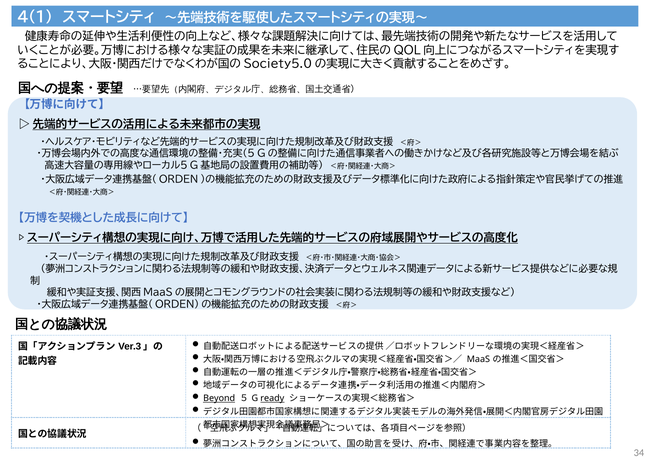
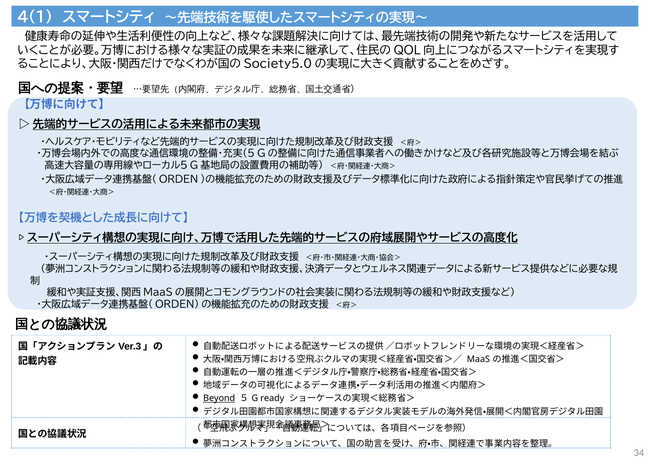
ready underline: present -> none (272, 399)
